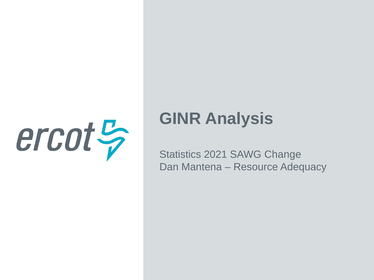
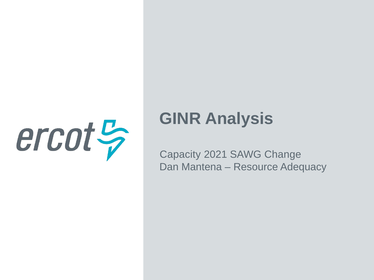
Statistics: Statistics -> Capacity (180, 155)
